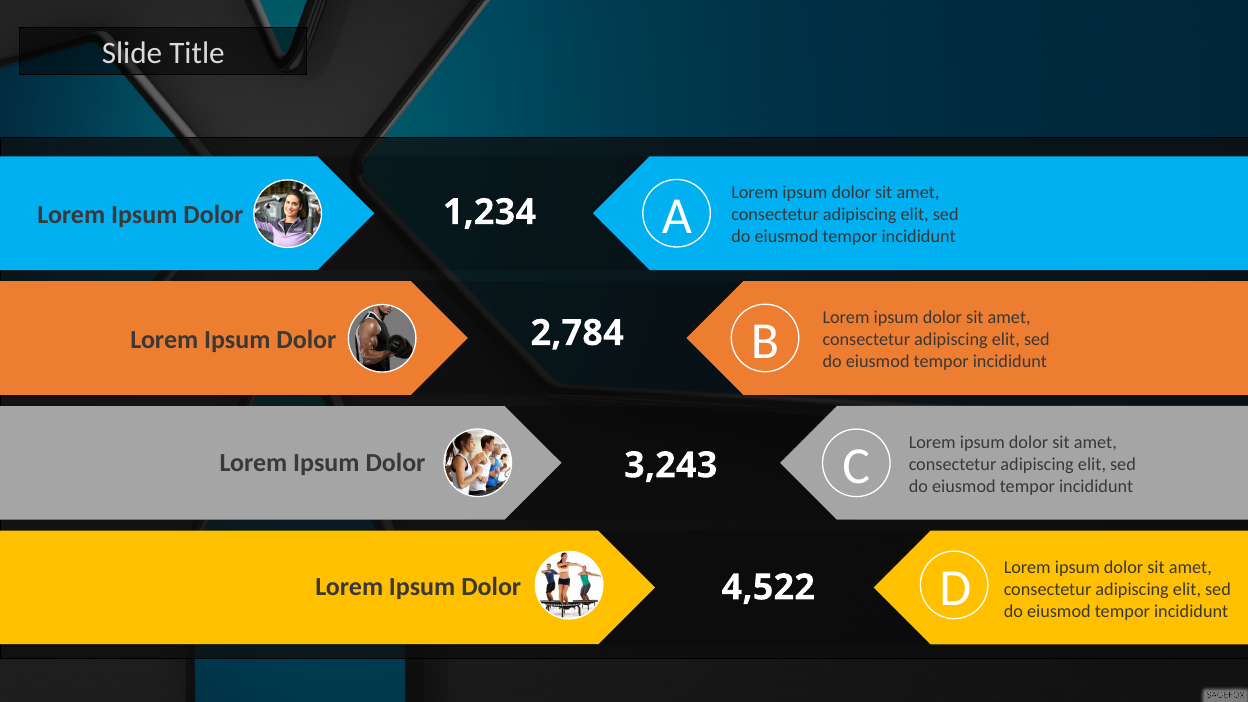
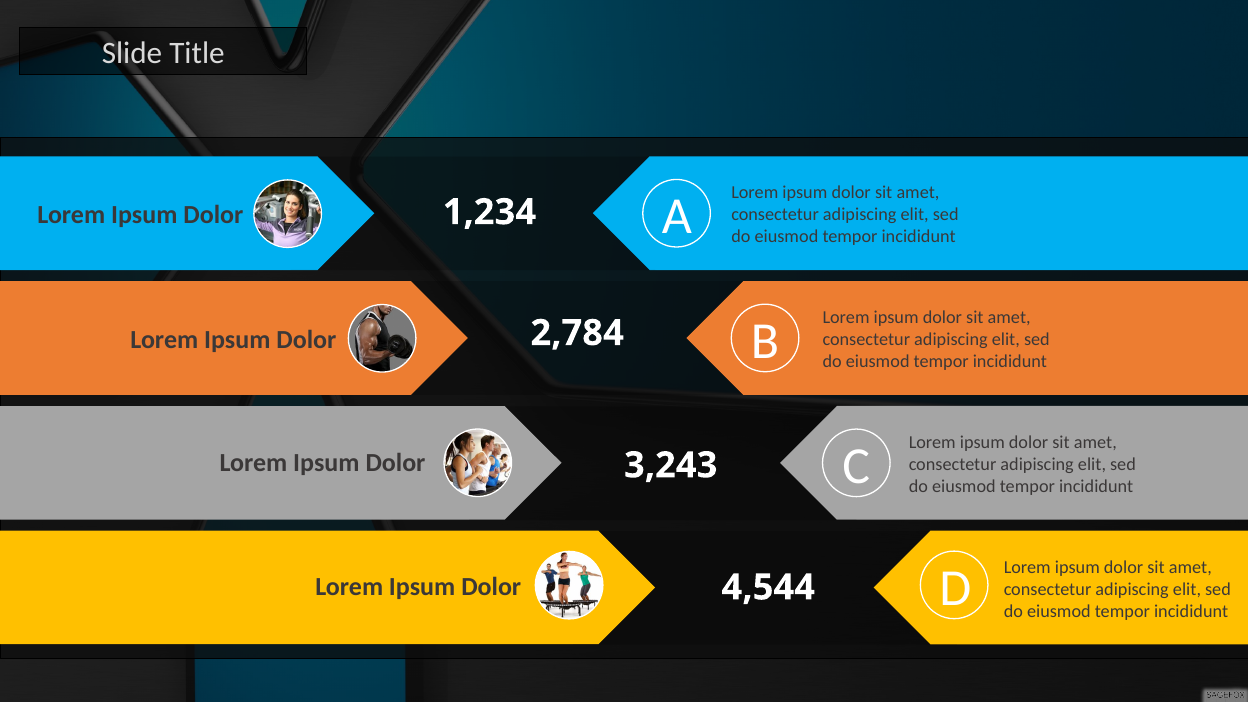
4,522: 4,522 -> 4,544 (768, 587)
